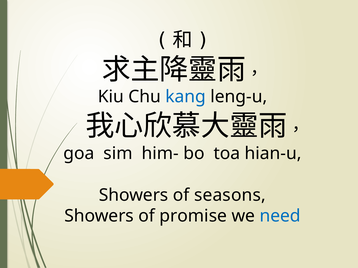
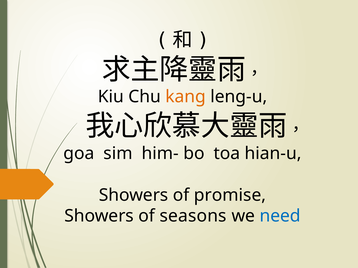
kang colour: blue -> orange (186, 97)
seasons: seasons -> promise (230, 195)
promise: promise -> seasons (193, 216)
